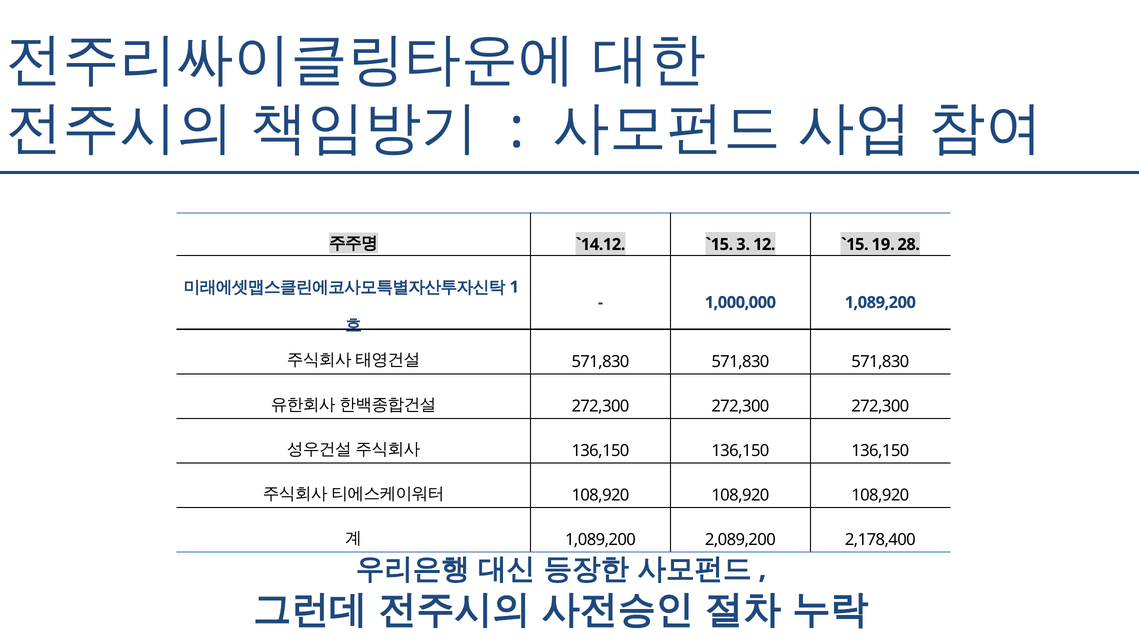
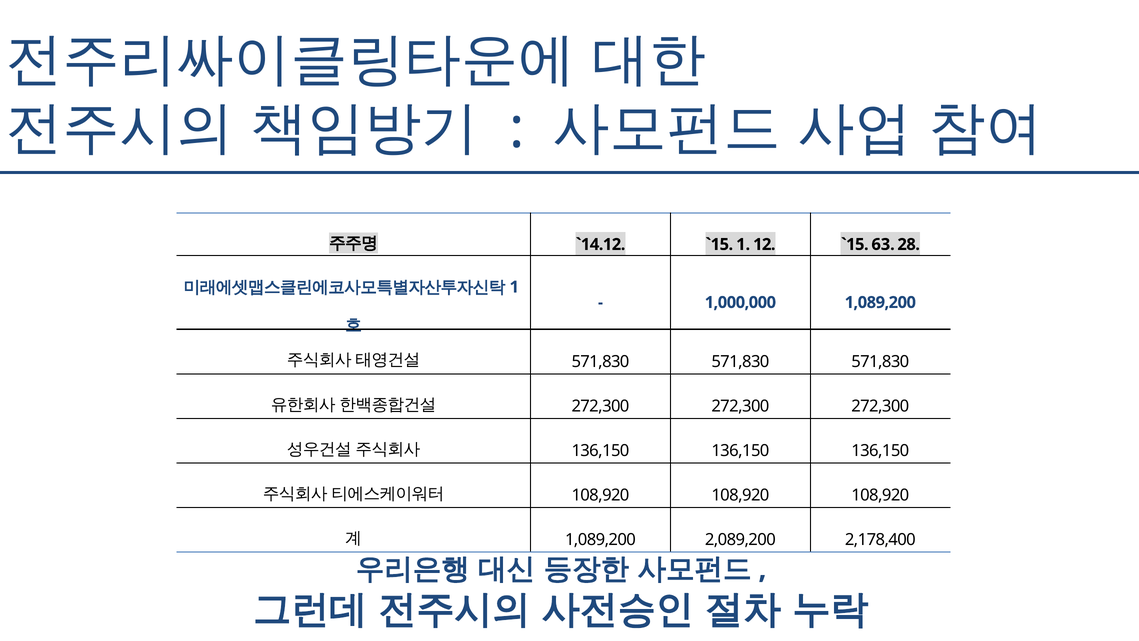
3: 3 -> 1 (743, 244)
19: 19 -> 63 (883, 244)
